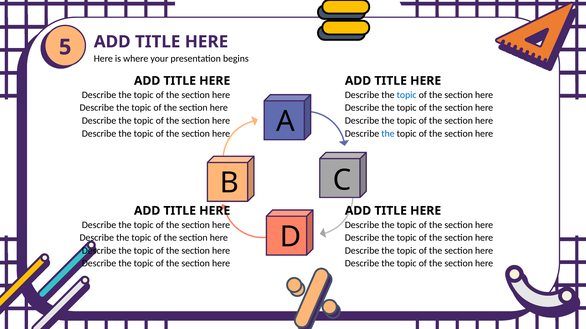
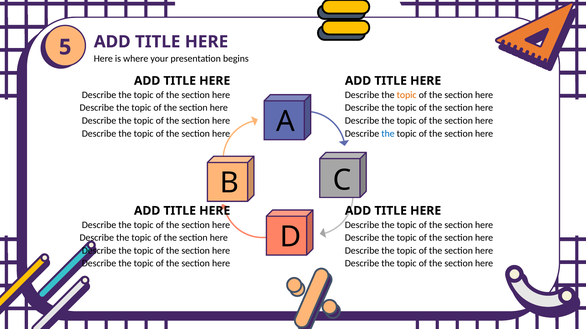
topic colour: blue -> orange (407, 95)
